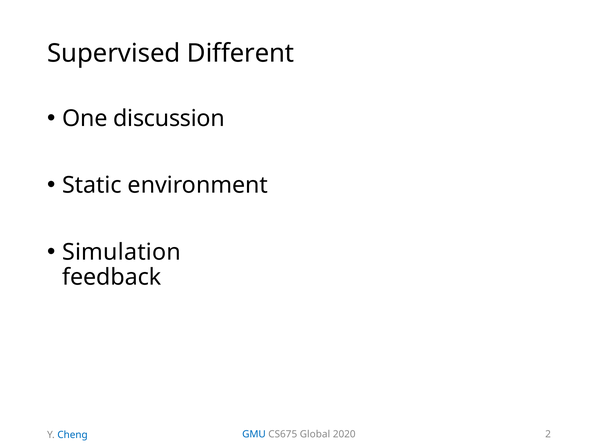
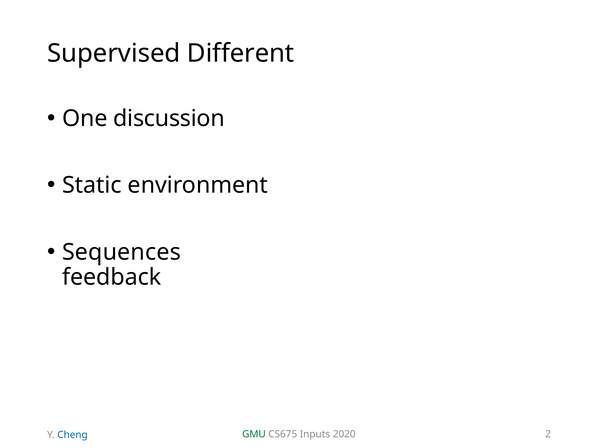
Simulation: Simulation -> Sequences (121, 252)
GMU colour: blue -> green (254, 435)
Global: Global -> Inputs (315, 435)
